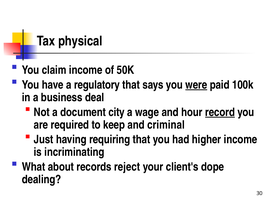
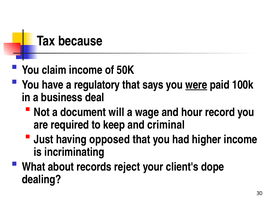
physical: physical -> because (80, 41)
city: city -> will (116, 112)
record underline: present -> none (220, 112)
requiring: requiring -> opposed (110, 140)
